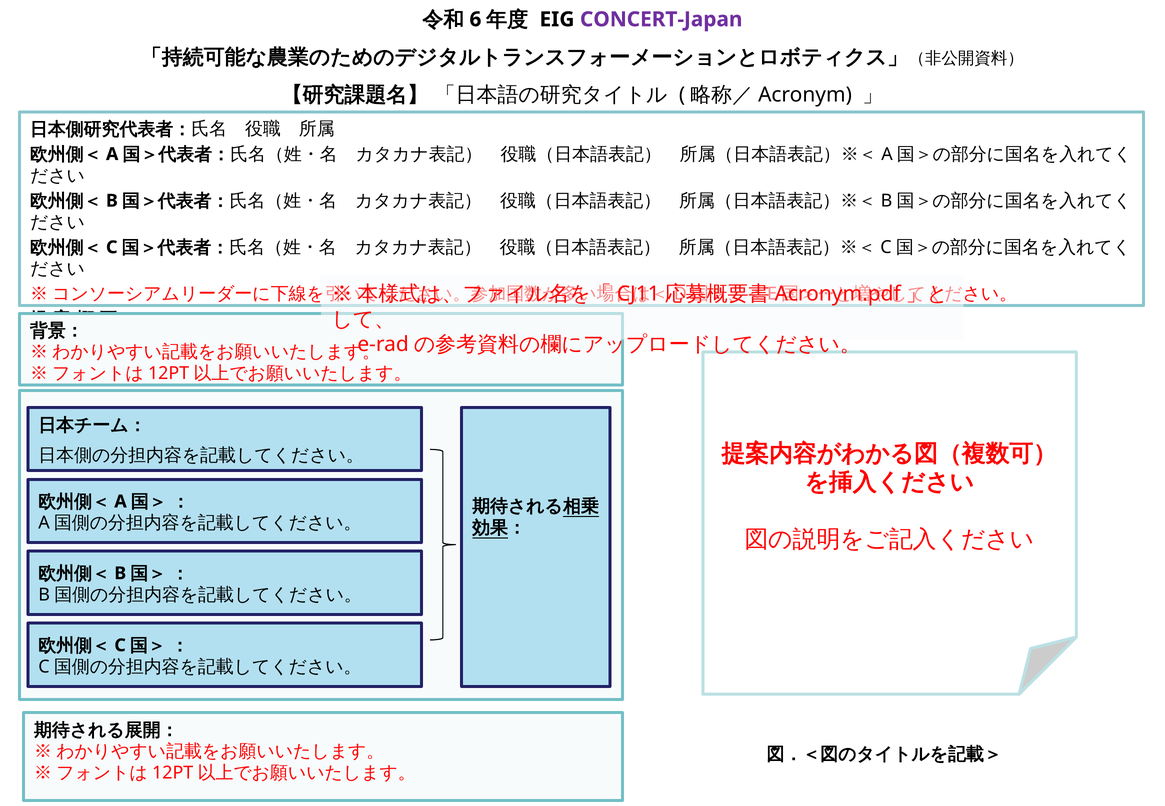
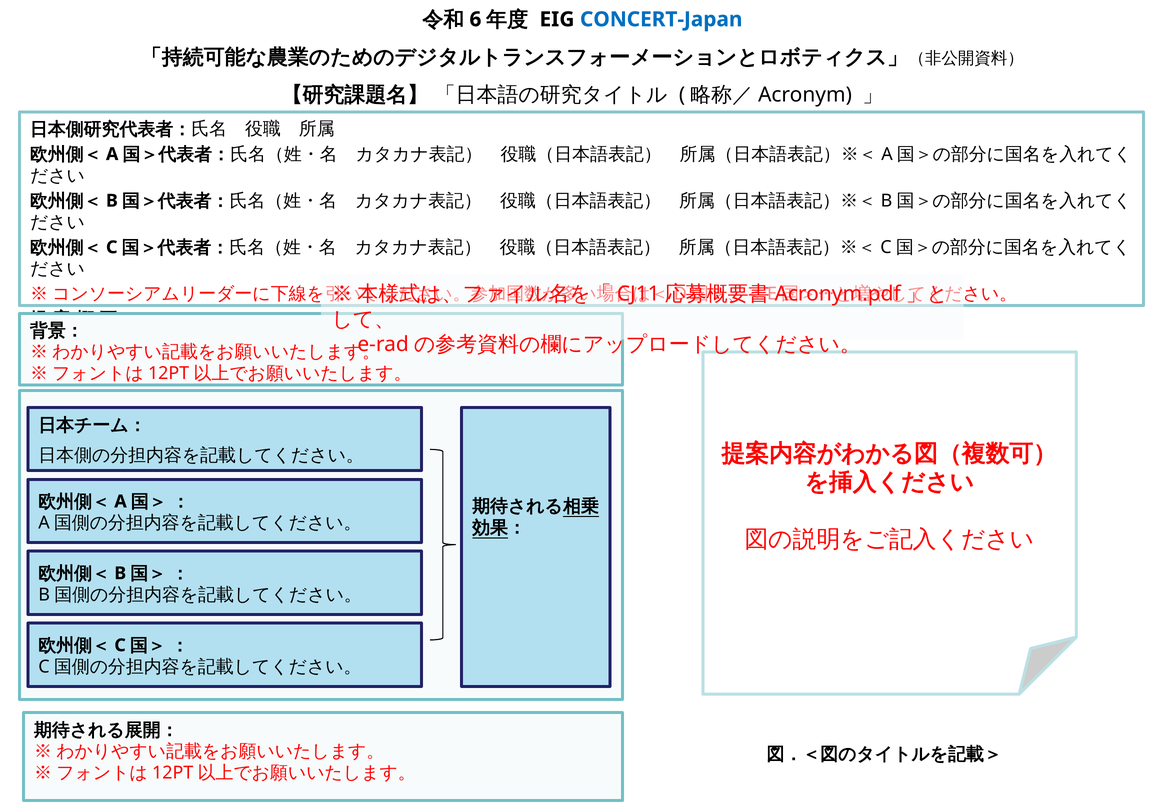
CONCERT-Japan colour: purple -> blue (661, 19)
